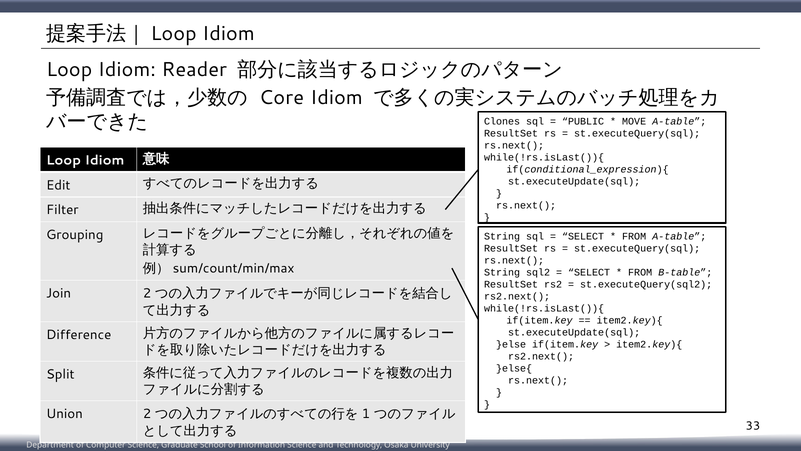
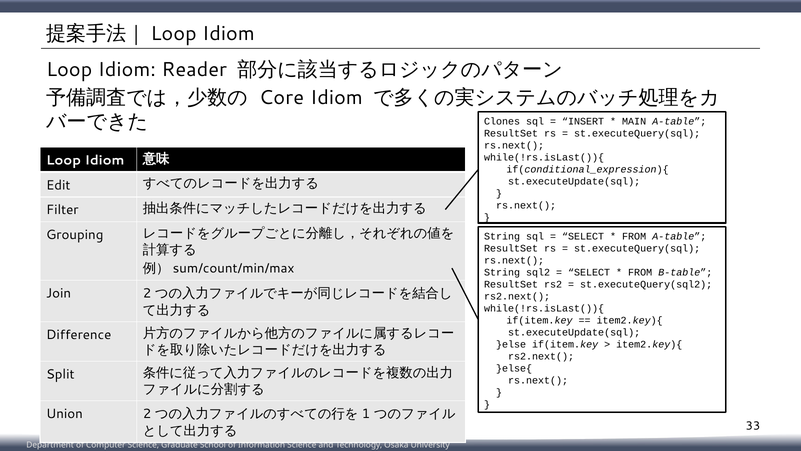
PUBLIC: PUBLIC -> INSERT (583, 121)
MOVE: MOVE -> MAIN (634, 121)
